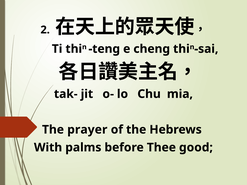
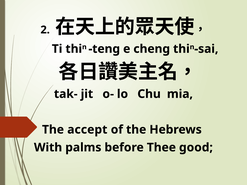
prayer: prayer -> accept (87, 130)
